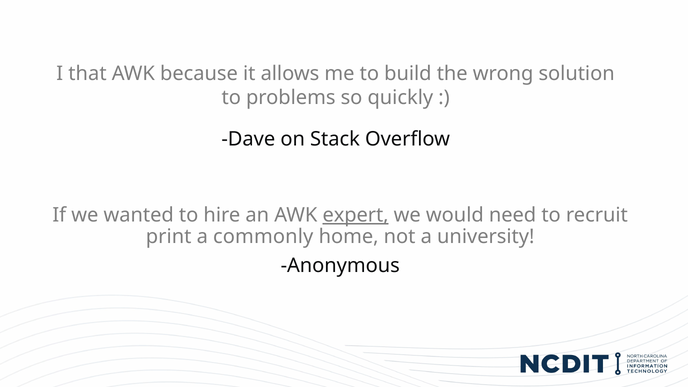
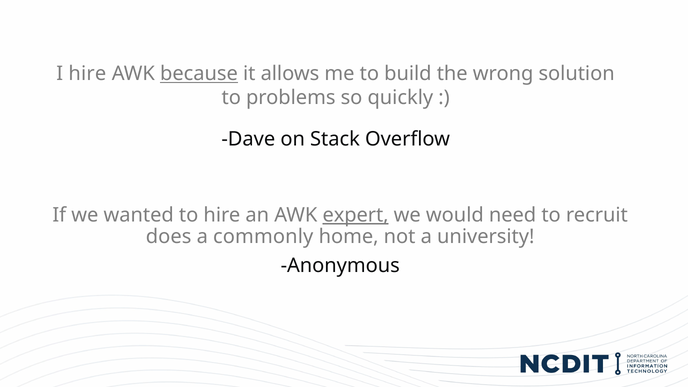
I that: that -> hire (87, 74)
because underline: none -> present (199, 74)
print: print -> does (169, 237)
